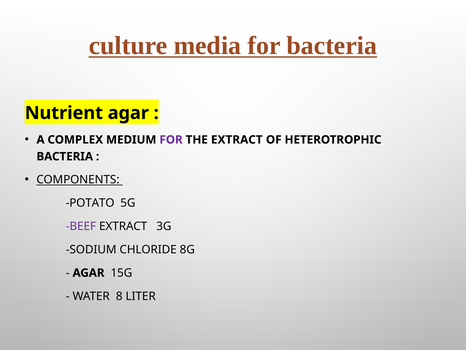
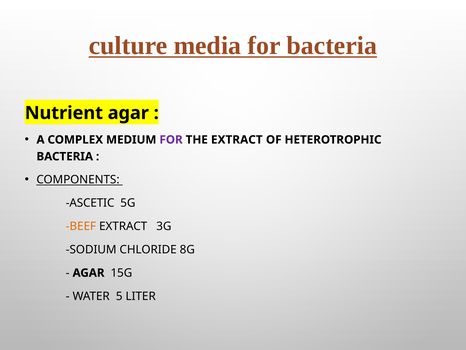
POTATO: POTATO -> ASCETIC (90, 203)
BEEF colour: purple -> orange (81, 226)
8: 8 -> 5 (119, 296)
